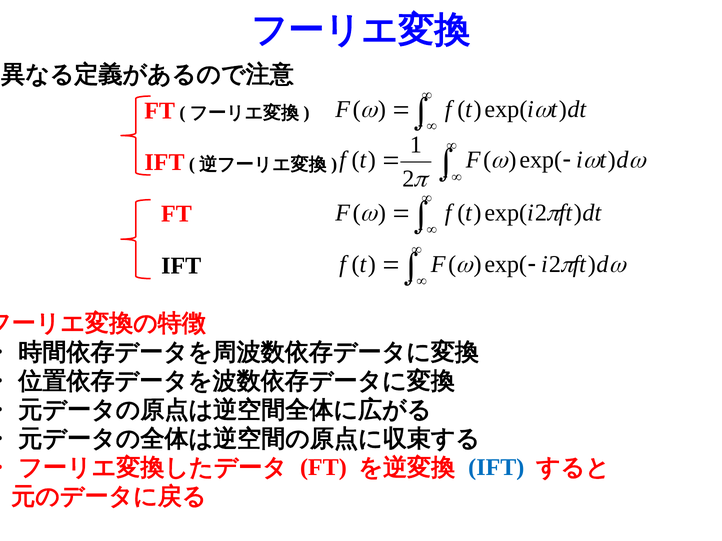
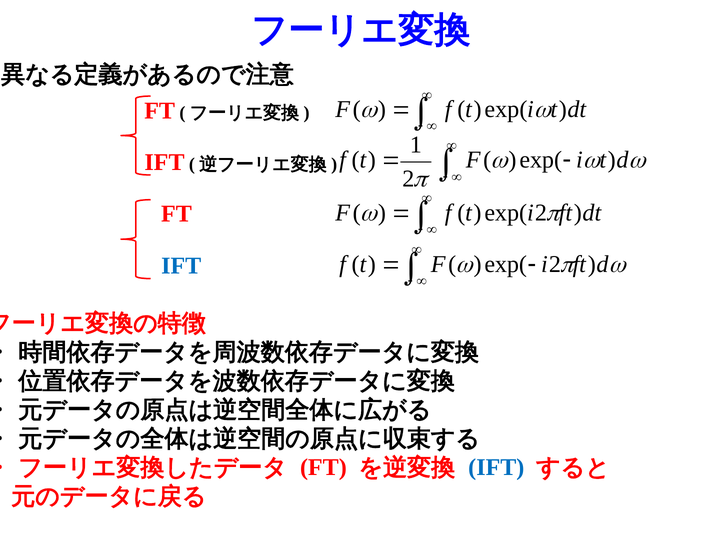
IFT colour: black -> blue (181, 266)
